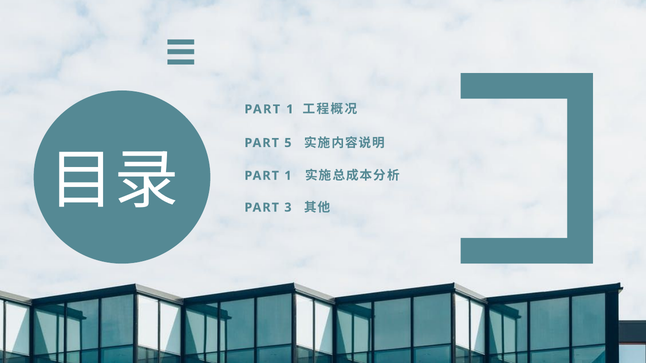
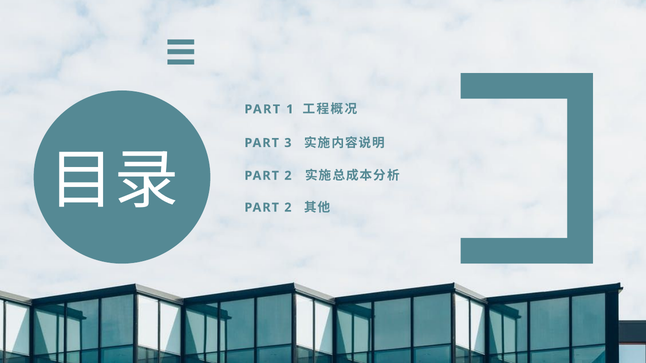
5: 5 -> 3 (288, 143)
1: 1 -> 2 (288, 176)
3: 3 -> 2 (288, 208)
